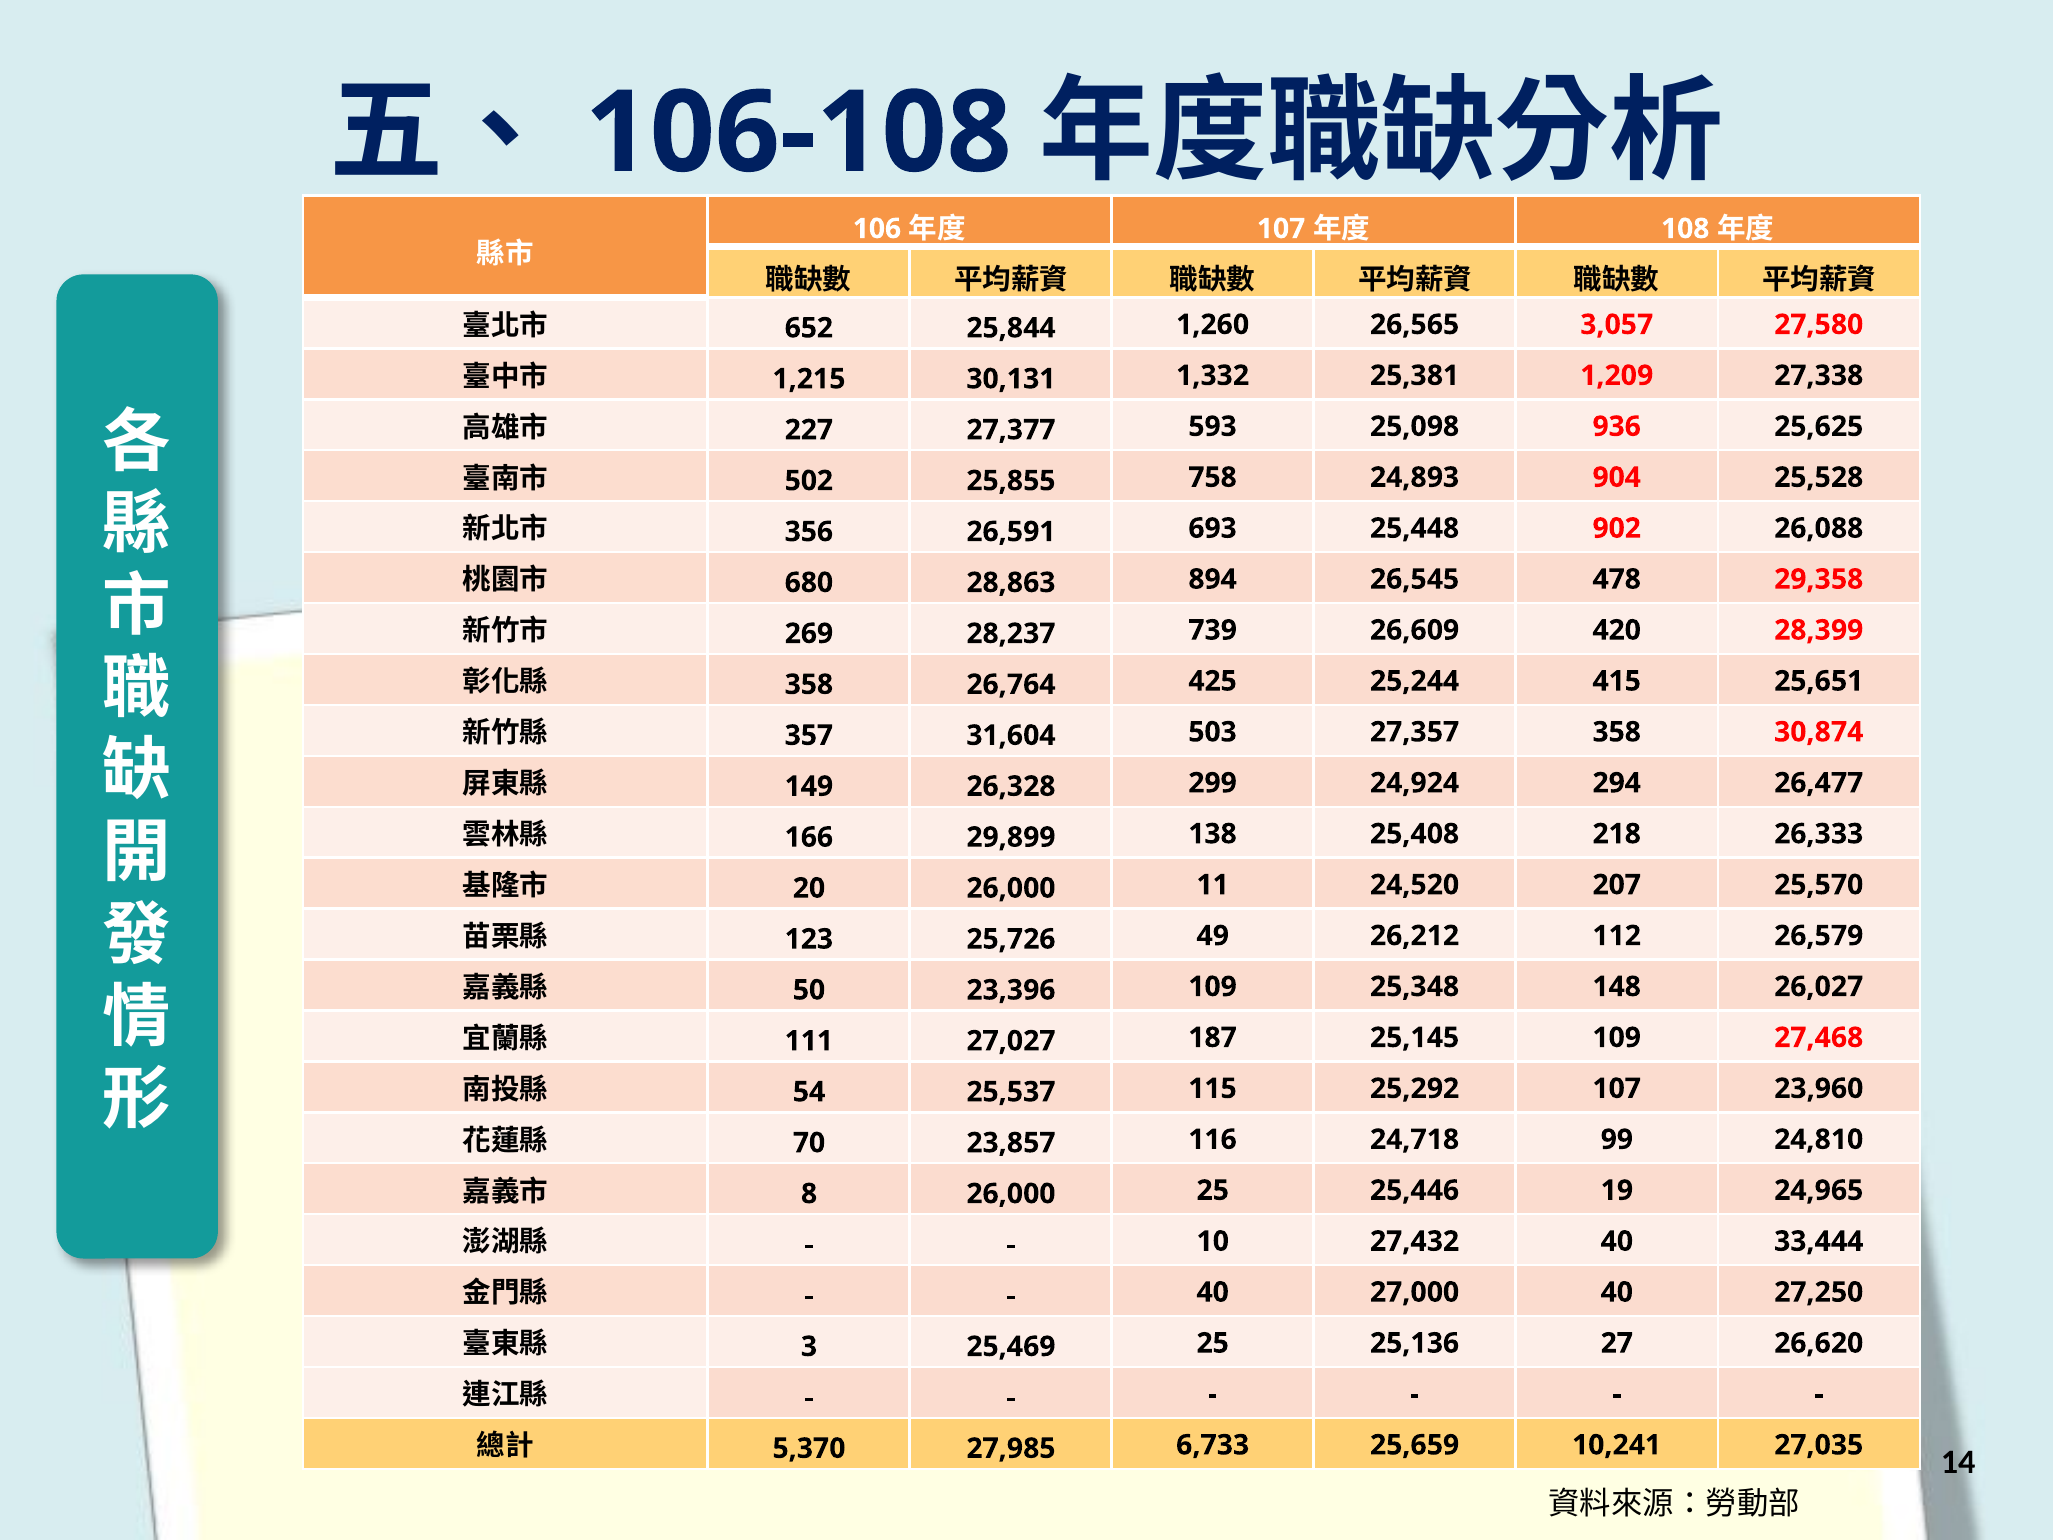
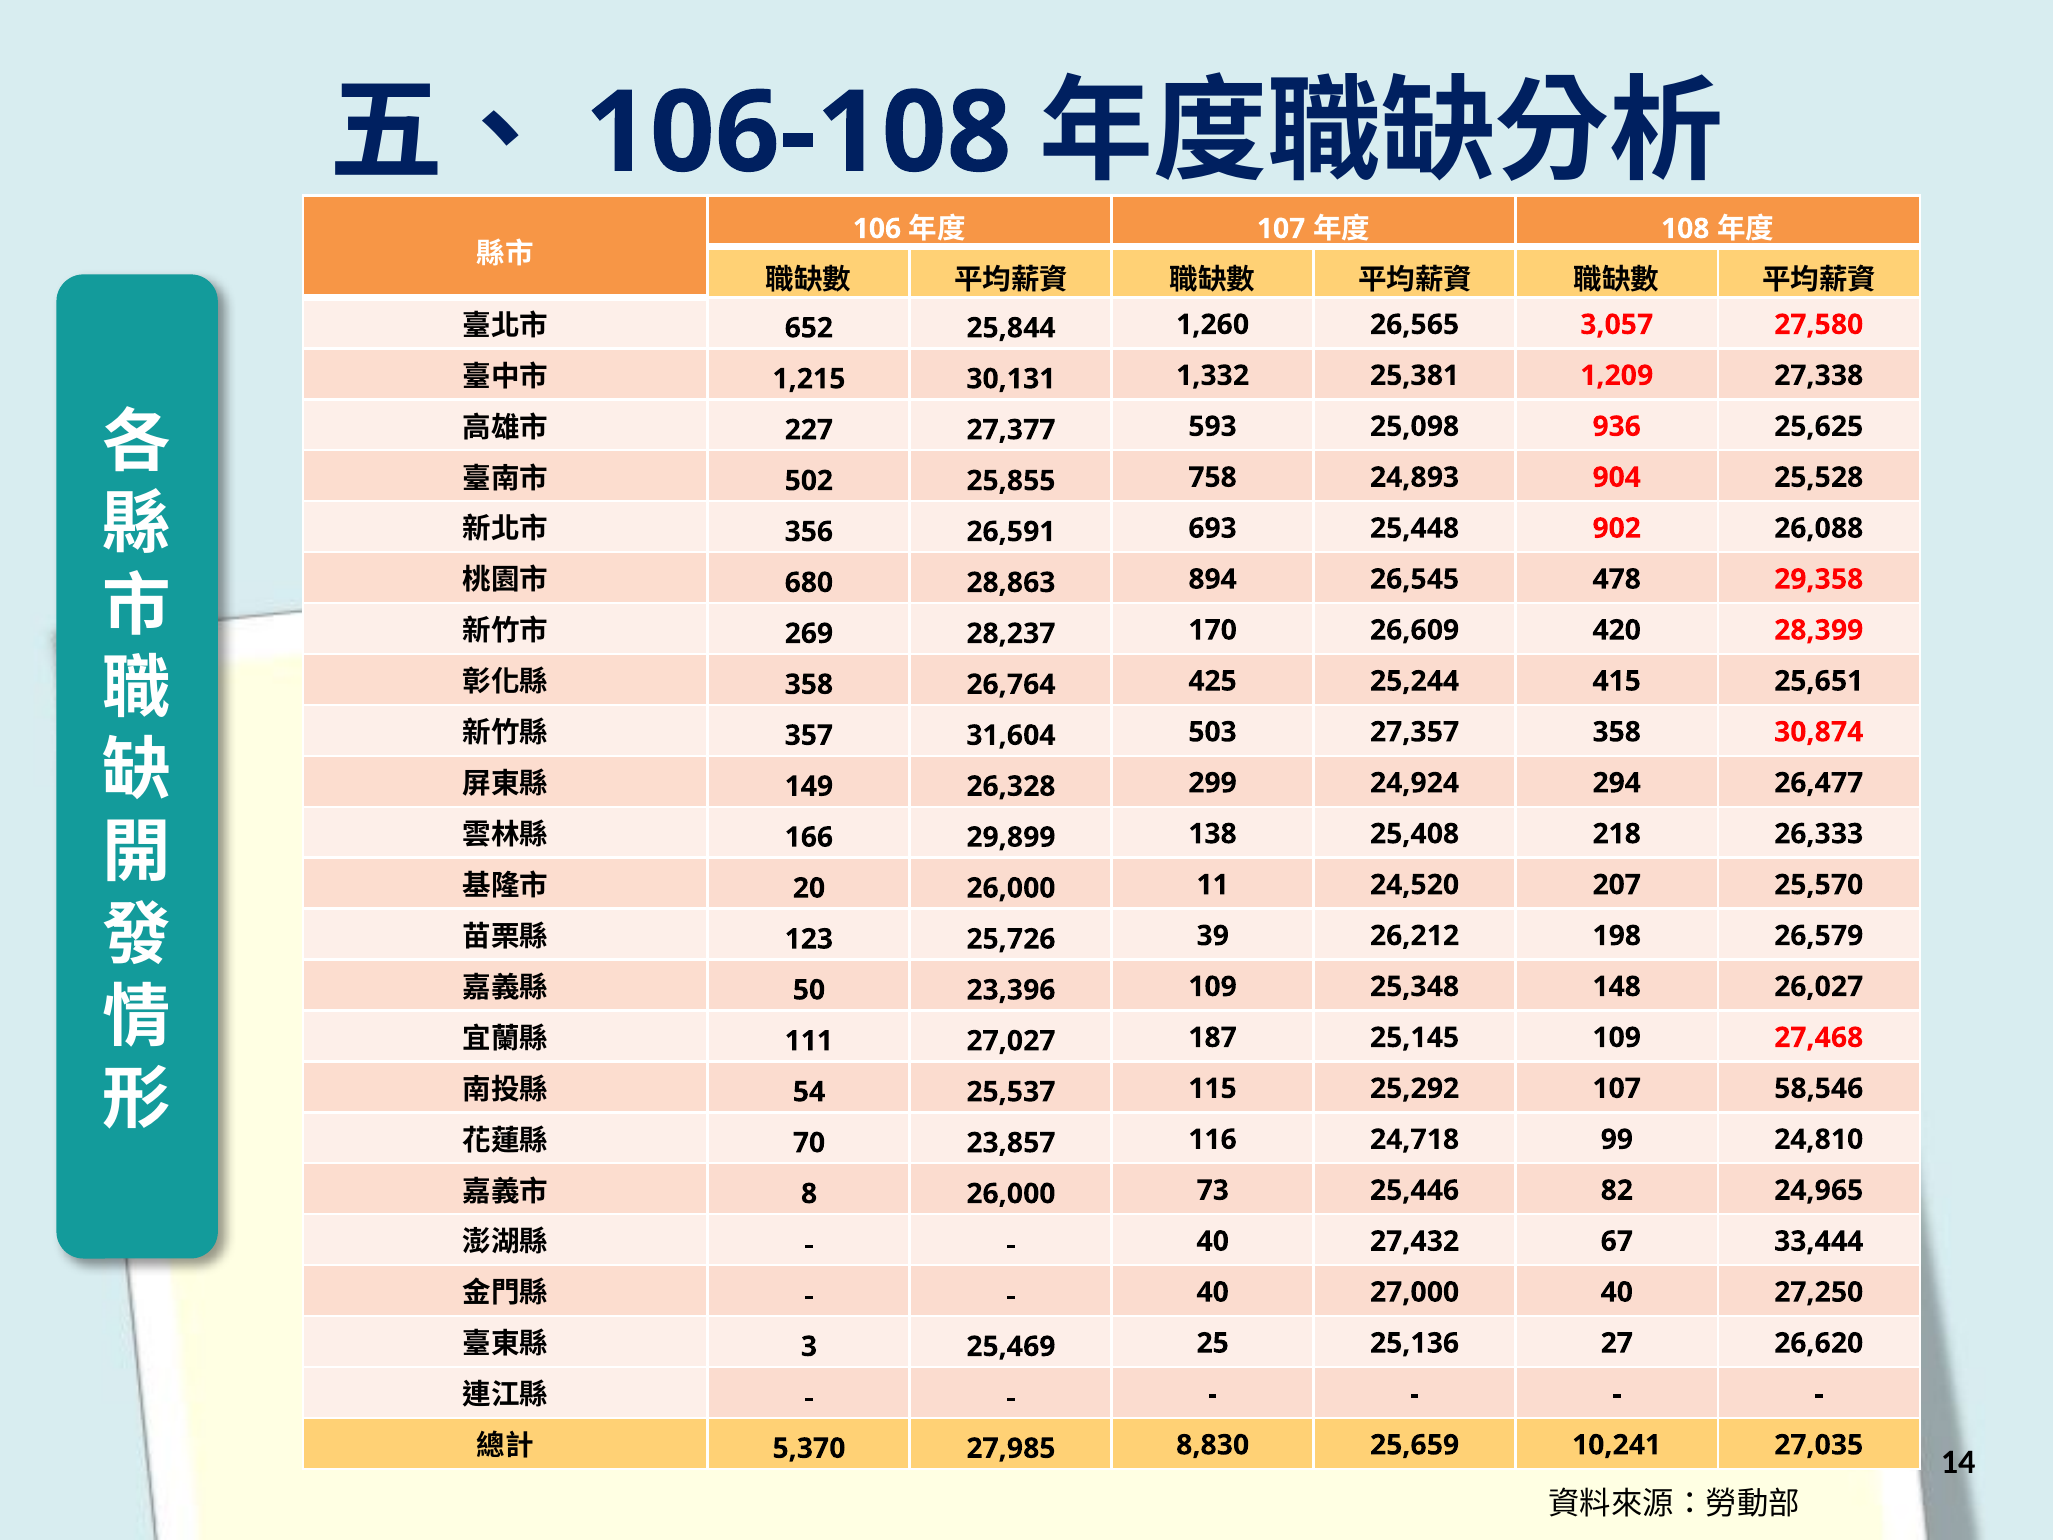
739: 739 -> 170 (1213, 630)
49: 49 -> 39 (1213, 936)
112: 112 -> 198 (1617, 936)
23,960: 23,960 -> 58,546 (1819, 1088)
25: 25 -> 73 (1213, 1190)
19: 19 -> 82 (1617, 1190)
10: 10 -> 40 (1213, 1241)
27,432 40: 40 -> 67 (1617, 1241)
6,733: 6,733 -> 8,830 (1213, 1445)
